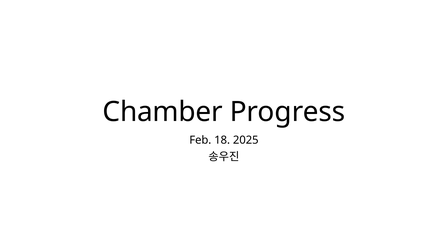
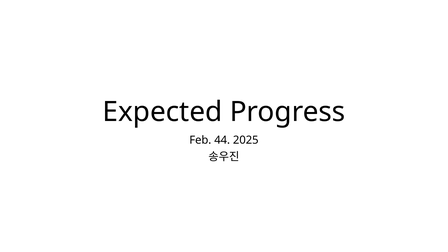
Chamber: Chamber -> Expected (162, 112)
18: 18 -> 44 (222, 140)
